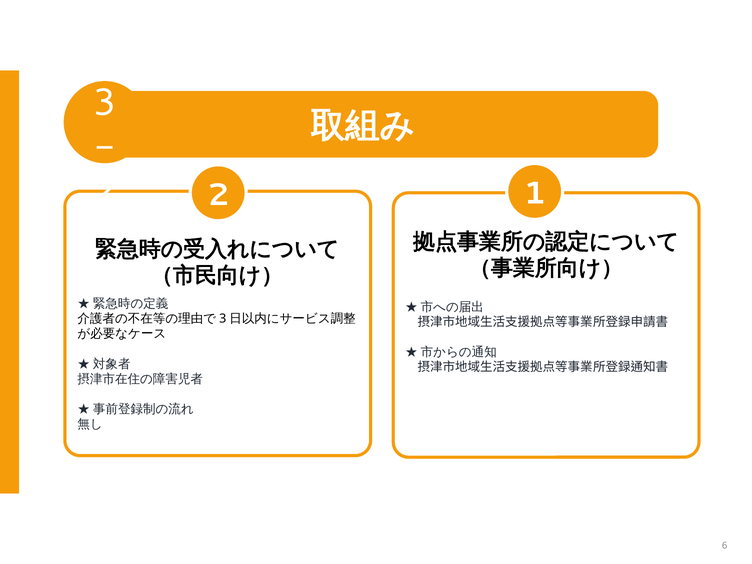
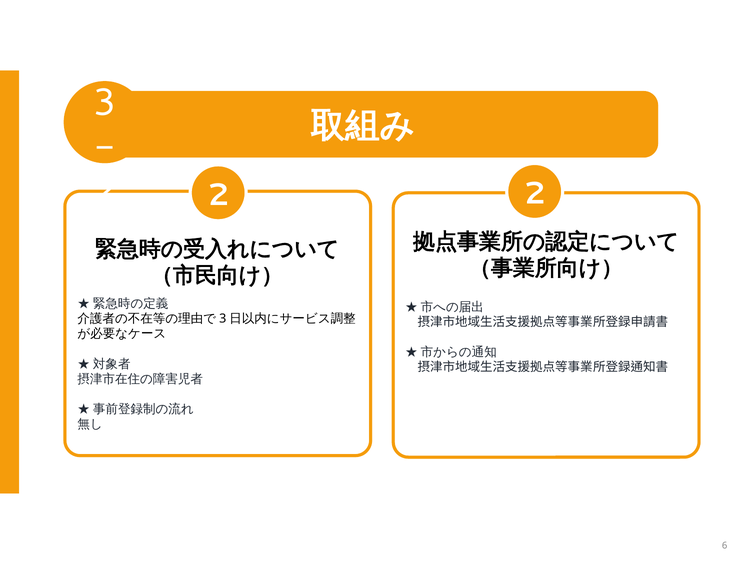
2 1: 1 -> 2 (535, 194)
